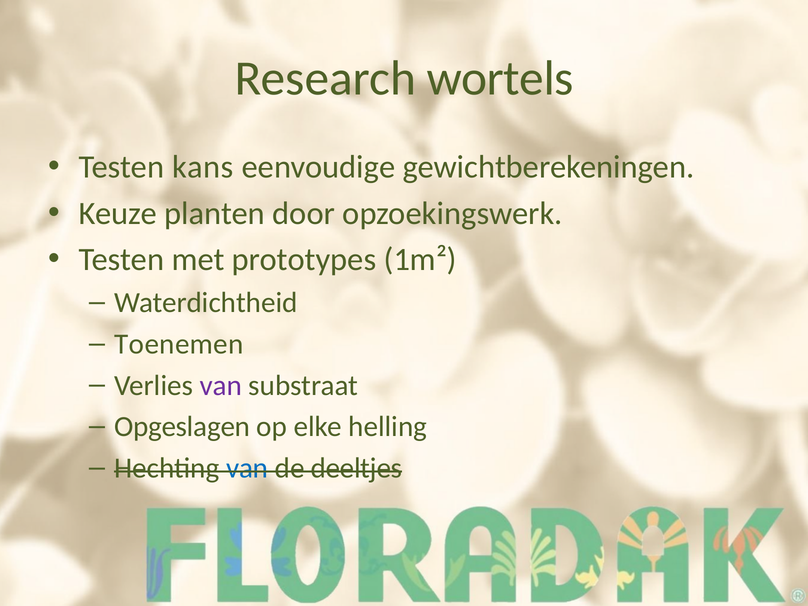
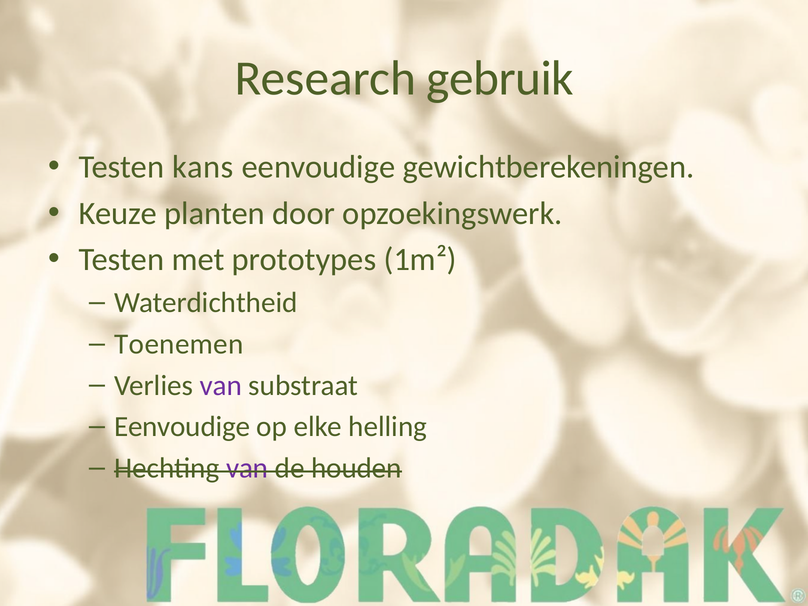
wortels: wortels -> gebruik (500, 78)
Opgeslagen: Opgeslagen -> Eenvoudige (182, 427)
van colour: blue -> purple (247, 468)
deeltjes: deeltjes -> houden (356, 468)
